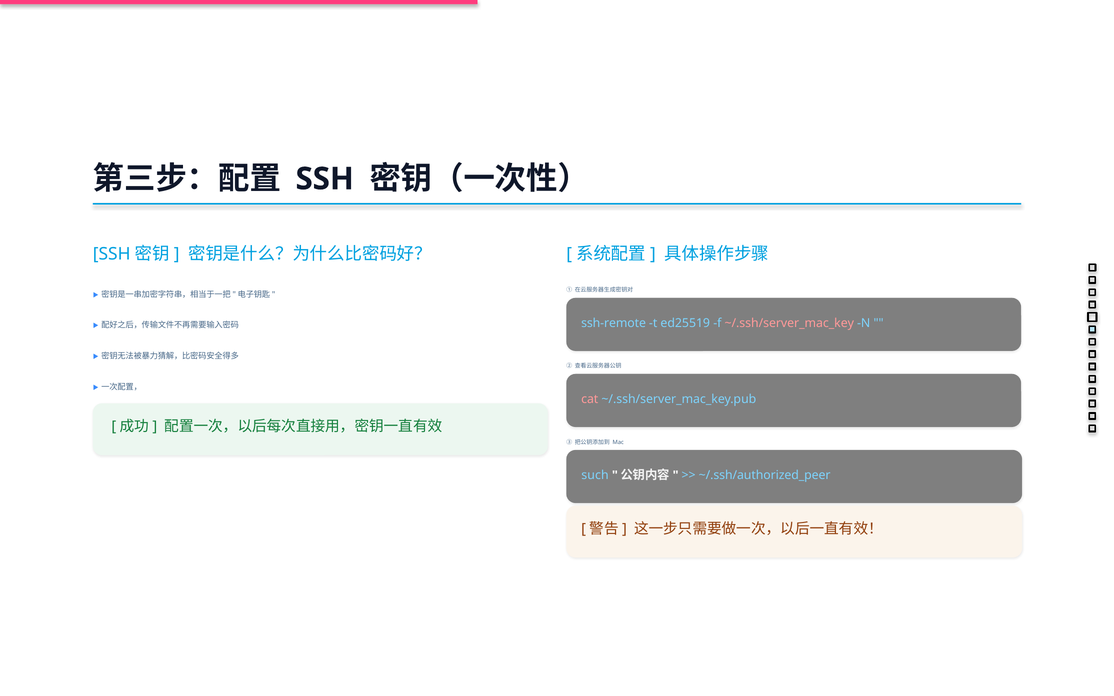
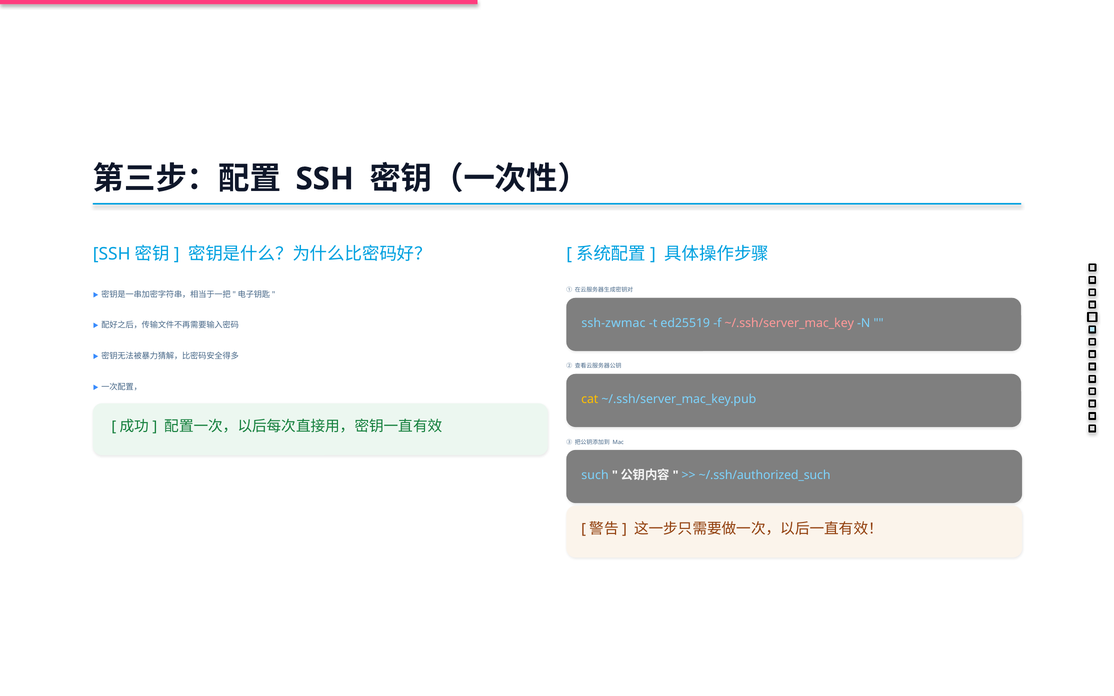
ssh-remote: ssh-remote -> ssh-zwmac (613, 323)
cat colour: pink -> yellow (590, 399)
~/.ssh/authorized_peer: ~/.ssh/authorized_peer -> ~/.ssh/authorized_such (765, 475)
